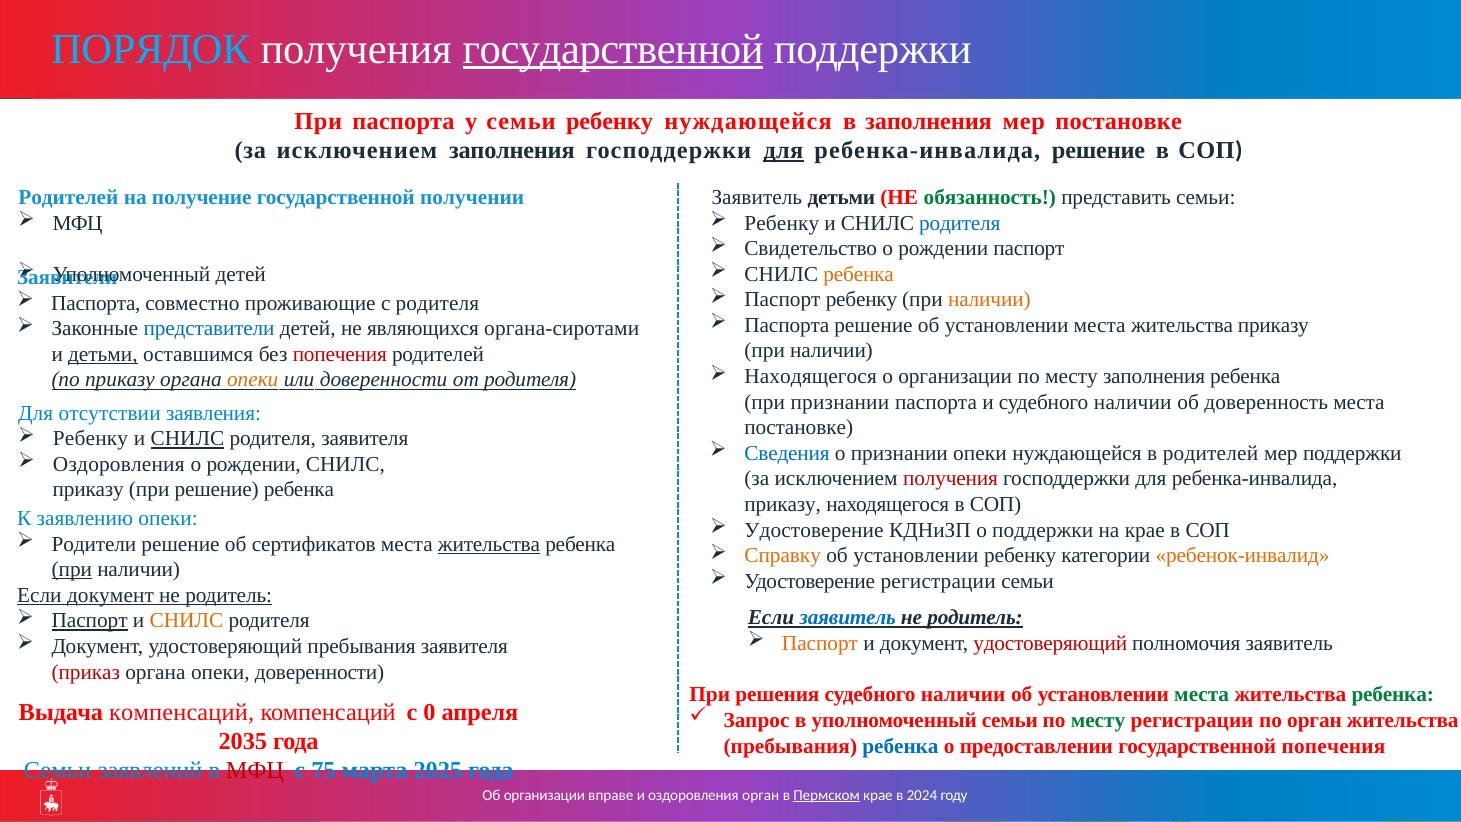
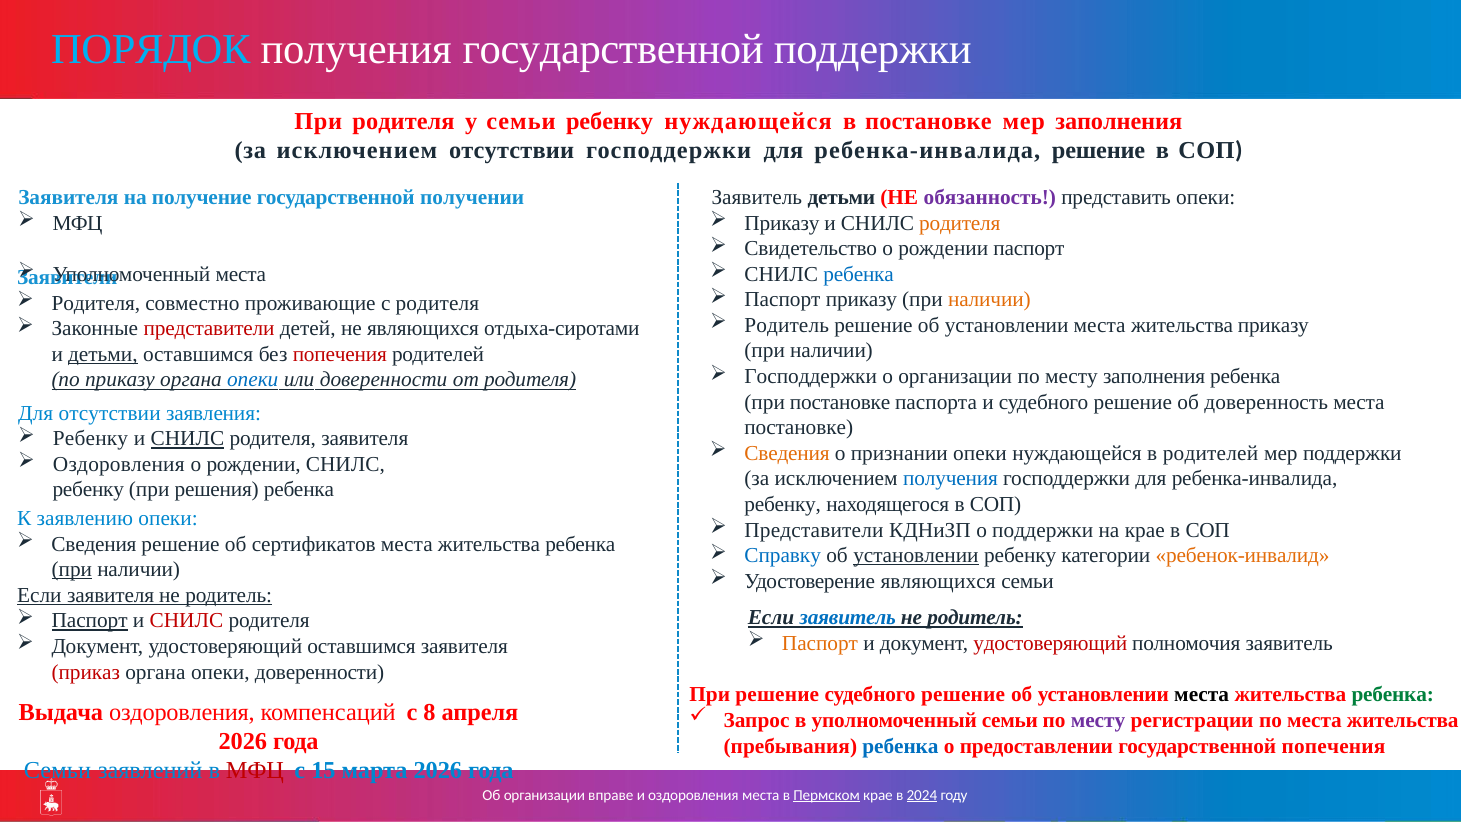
государственной underline: present -> none (613, 49)
При паспорта: паспорта -> родителя (404, 121)
в заполнения: заполнения -> постановке (928, 121)
мер постановке: постановке -> заполнения (1119, 121)
исключением заполнения: заполнения -> отсутствии (512, 150)
для underline: present -> none (783, 150)
Родителей: Родителей -> Заявителя (68, 197)
обязанность colour: green -> purple (990, 197)
представить семьи: семьи -> опеки (1206, 197)
Ребенку: Ребенку -> Приказу (782, 223)
родителя colour: blue -> orange (960, 223)
детей: детей -> места (241, 274)
ребенка colour: orange -> blue (859, 274)
Паспорт ребенку: ребенку -> приказу (861, 300)
Паспорта: Паспорта -> Родителя (96, 303)
Паспорта: Паспорта -> Родитель (787, 325)
представители colour: blue -> red (209, 329)
органа-сиротами: органа-сиротами -> отдыха-сиротами (562, 329)
Находящегося: Находящегося -> Господдержки (811, 376)
опеки colour: orange -> blue (253, 380)
при признании: признании -> постановке (840, 402)
и судебного наличии: наличии -> решение (1133, 402)
Сведения colour: blue -> orange (787, 453)
получения colour: red -> blue (950, 479)
приказу: приказу -> ребенку (88, 490)
при решение: решение -> решения (217, 490)
приказу: приказу -> ребенку (783, 504)
Удостоверение: Удостоверение -> Представители (814, 530)
Родители: Родители -> Сведения (94, 544)
жительства underline: present -> none (489, 544)
Справку colour: orange -> blue (783, 556)
установлении underline: none -> present (916, 556)
Удостоверение регистрации: регистрации -> являющихся (938, 581)
Если документ: документ -> заявителя (111, 595)
СНИЛС colour: orange -> red (186, 621)
удостоверяющий пребывания: пребывания -> оставшимся (362, 646)
При решения: решения -> решение (777, 695)
наличии: наличии -> решение (963, 695)
места colour: green -> black (1202, 695)
Выдача компенсаций: компенсаций -> оздоровления (182, 712)
0: 0 -> 8 (430, 712)
месту colour: green -> purple (1098, 720)
по орган: орган -> места (1314, 720)
2035: 2035 -> 2026 (243, 741)
75: 75 -> 15 (323, 771)
марта 2025: 2025 -> 2026 (438, 771)
оздоровления орган: орган -> места (761, 795)
2024 underline: none -> present (922, 795)
